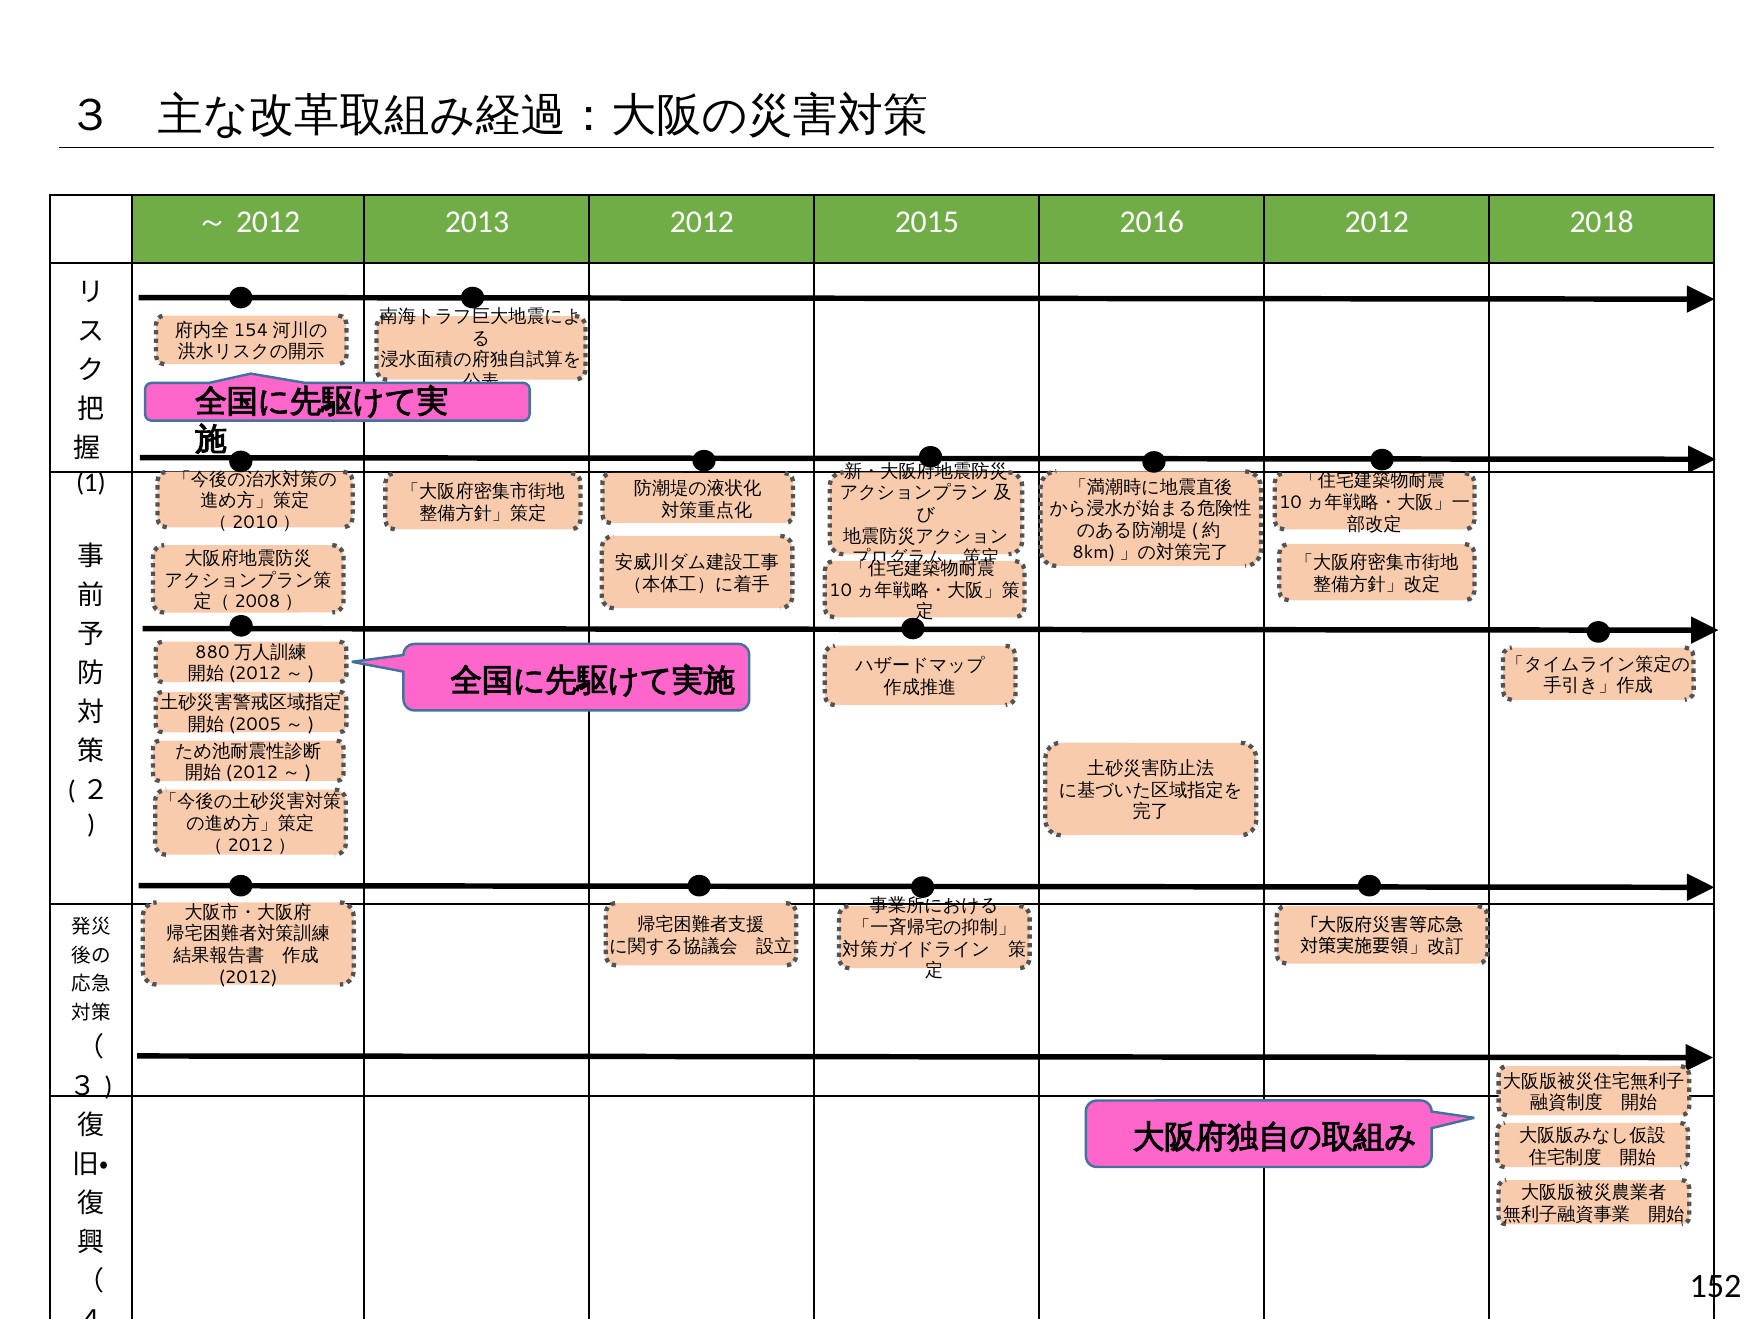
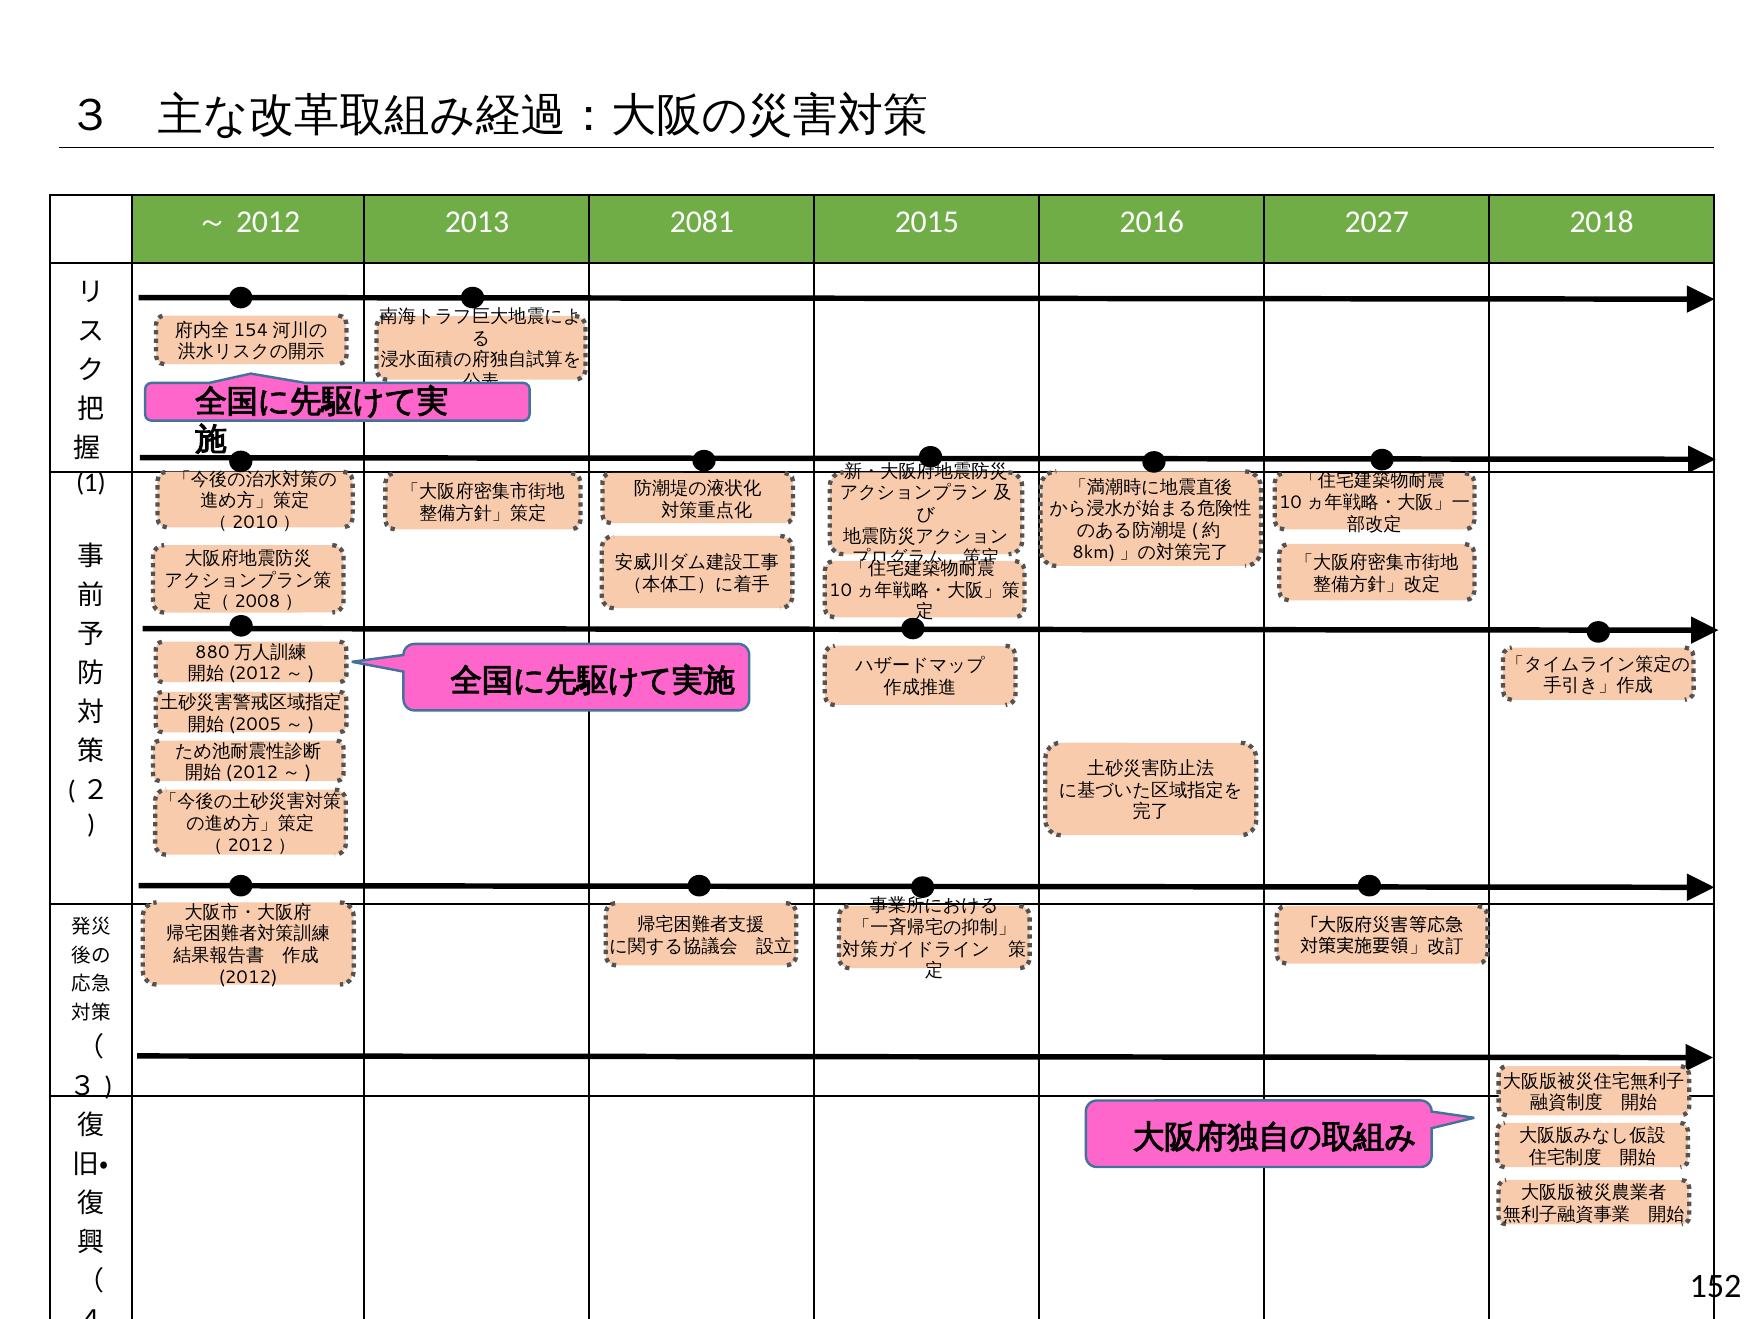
2013 2012: 2012 -> 2081 (702, 222)
2016 2012: 2012 -> 2027 (1377, 222)
